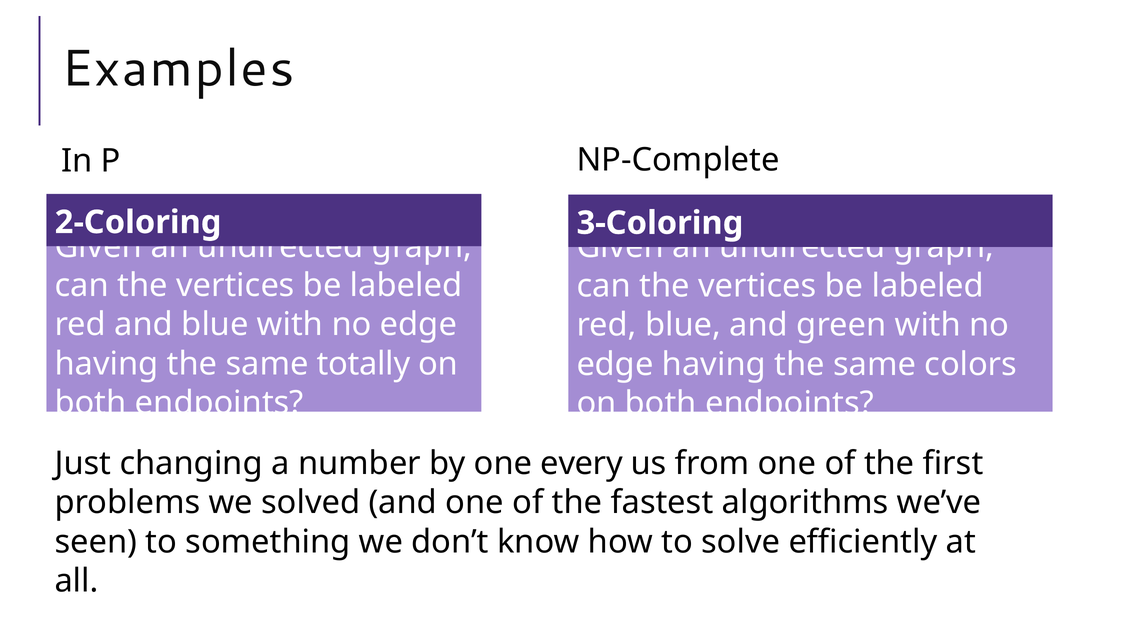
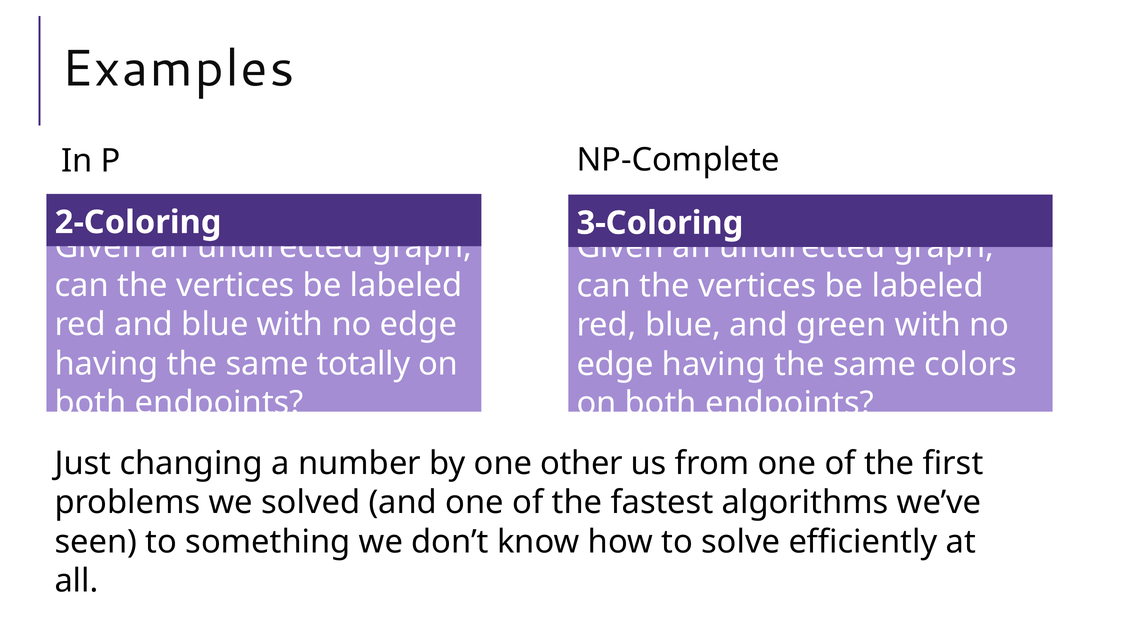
every: every -> other (582, 464)
